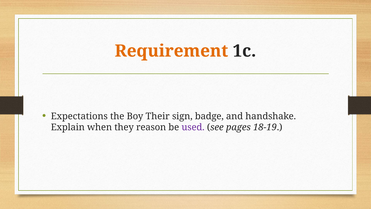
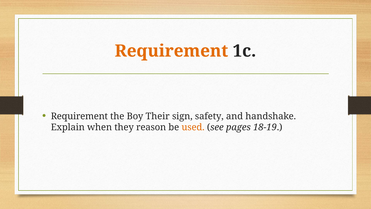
Expectations: Expectations -> Requirement (79, 116)
badge: badge -> safety (209, 116)
used colour: purple -> orange (193, 127)
